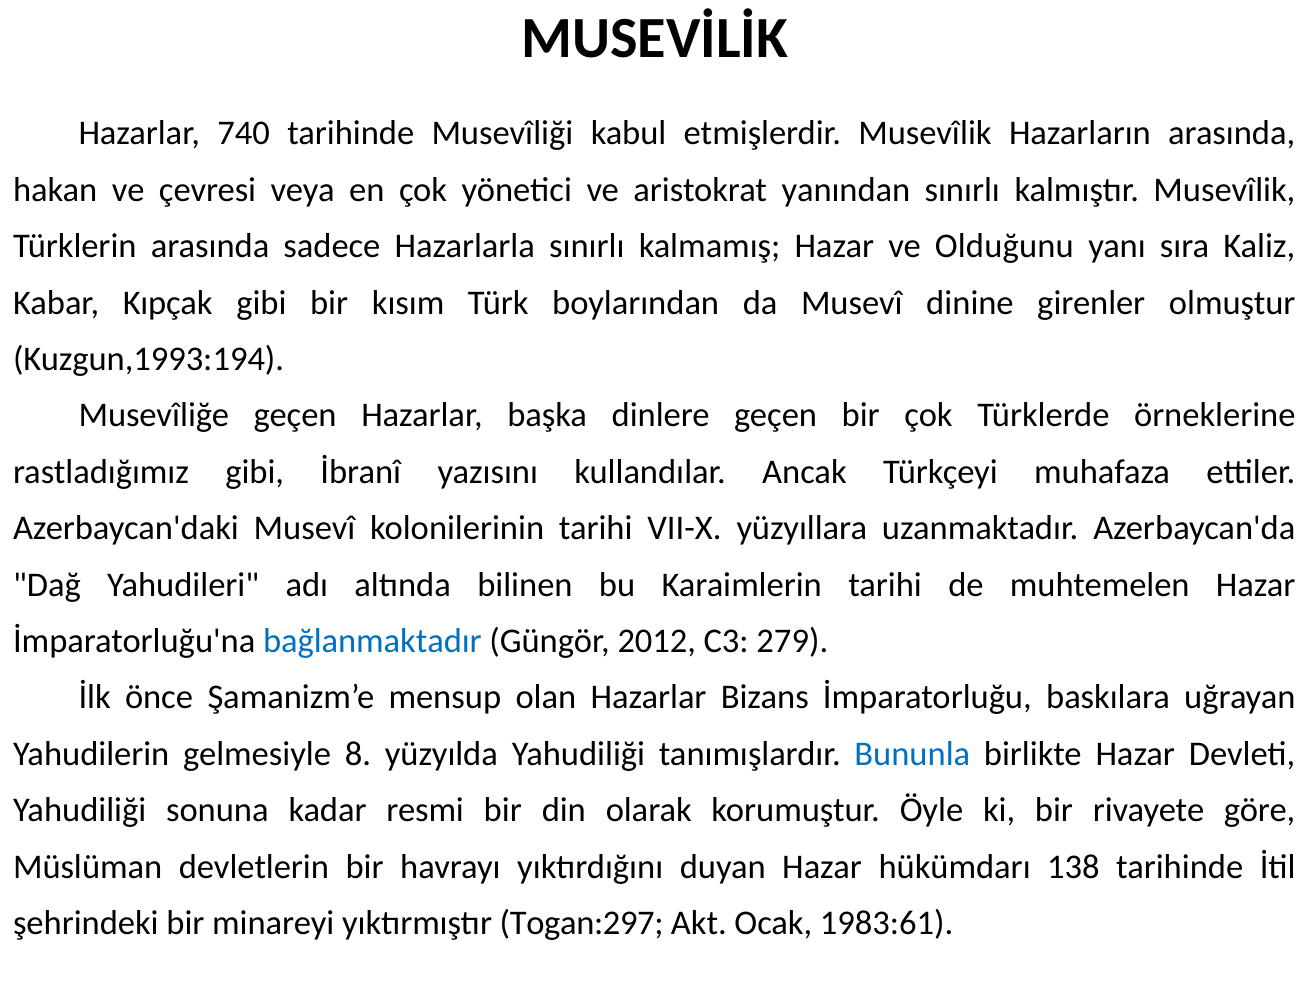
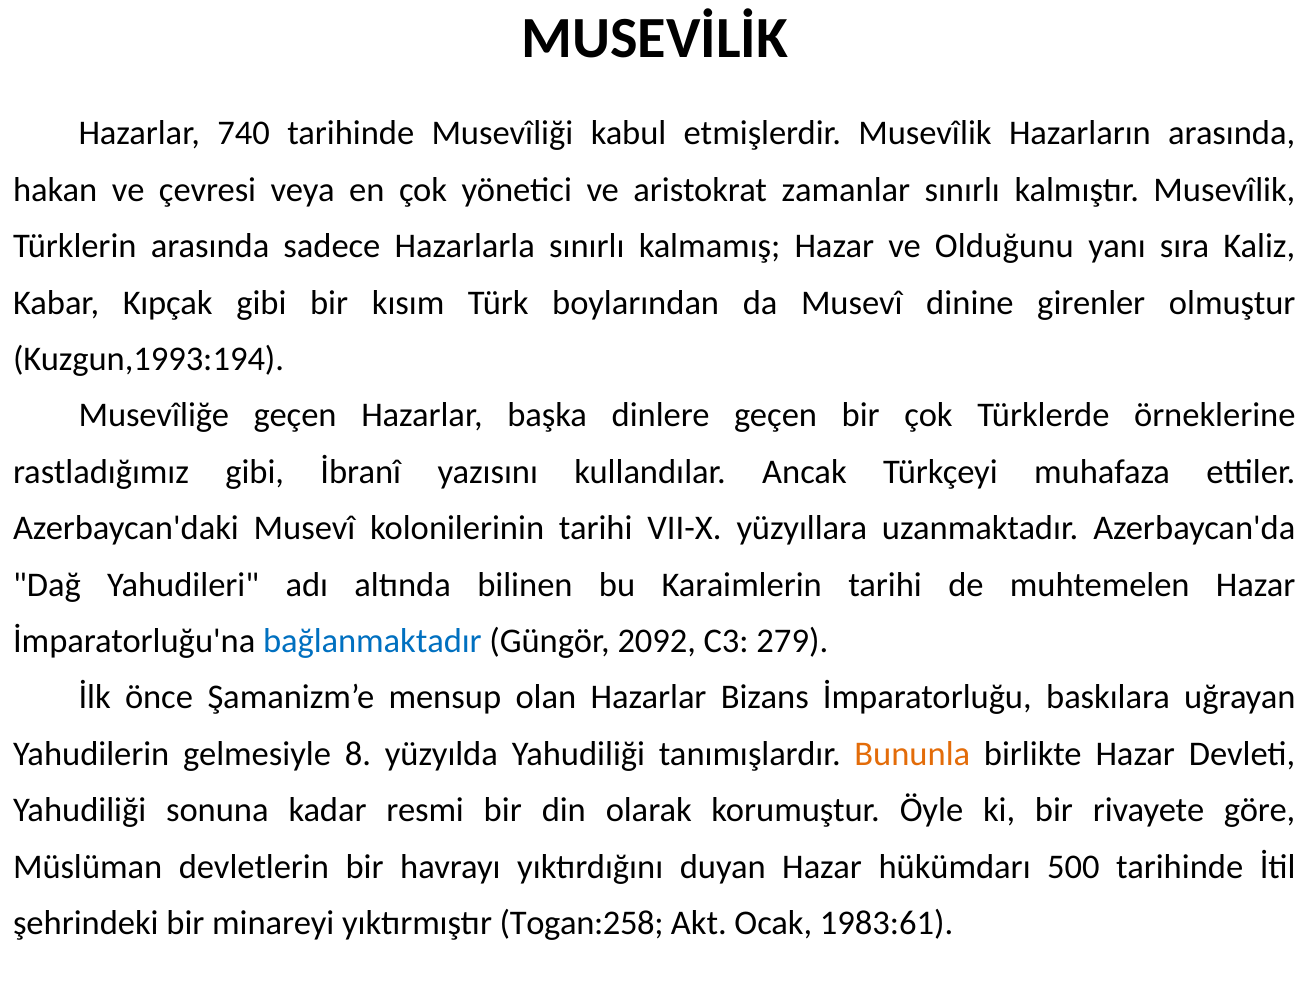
yanından: yanından -> zamanlar (846, 190)
2012: 2012 -> 2092 (657, 641)
Bununla colour: blue -> orange (912, 754)
138: 138 -> 500 (1073, 866)
Togan:297: Togan:297 -> Togan:258 (582, 923)
